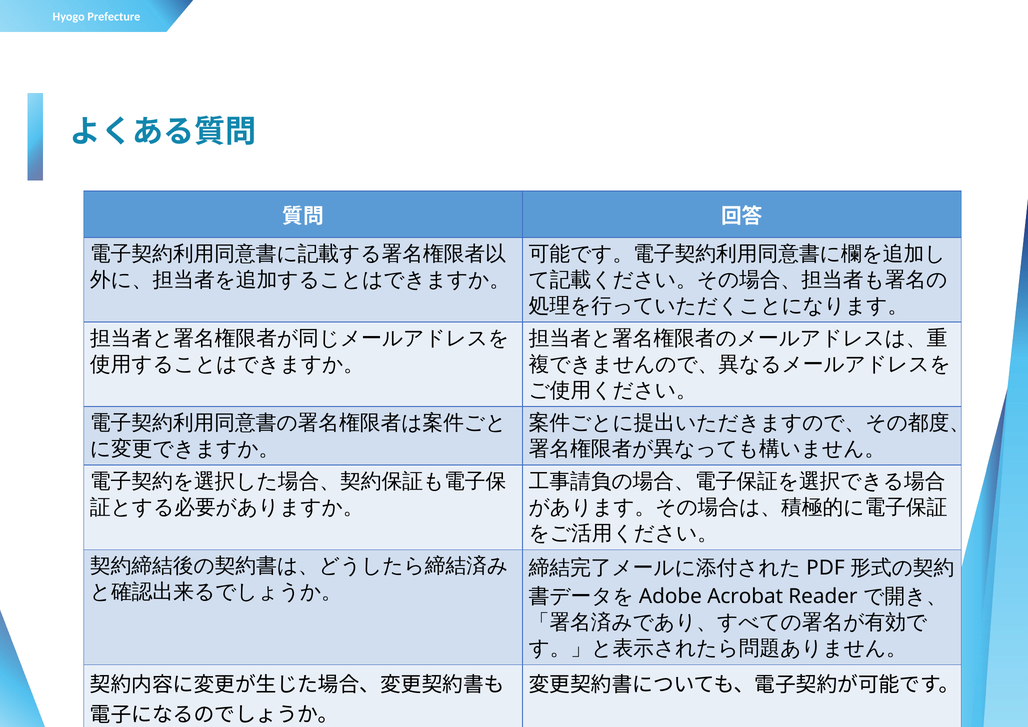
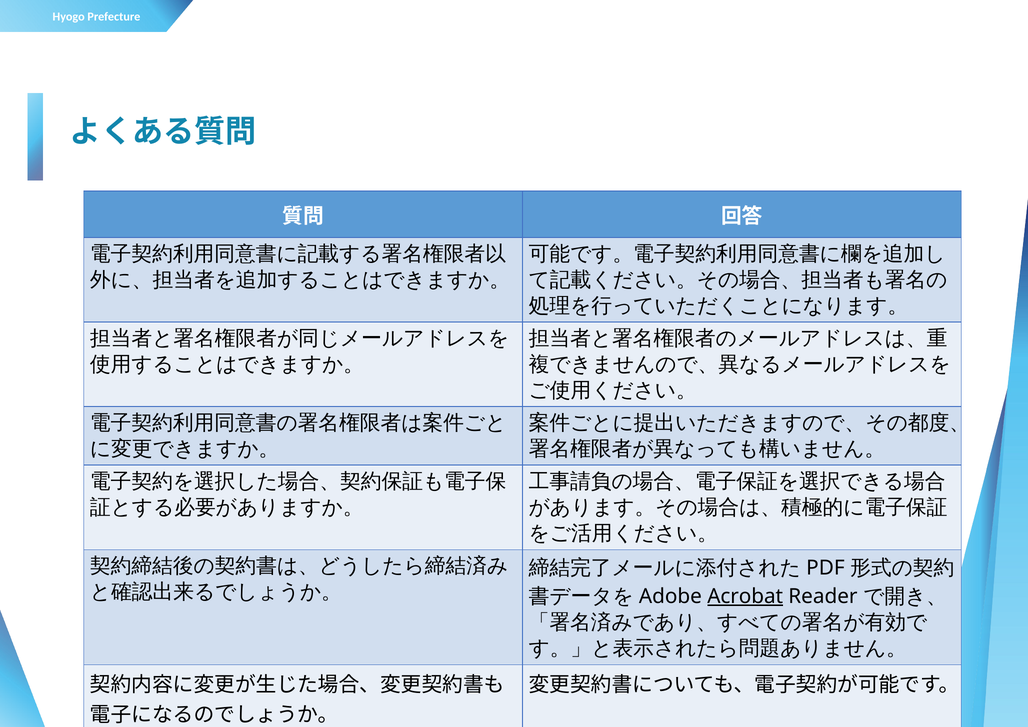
Acrobat underline: none -> present (745, 596)
